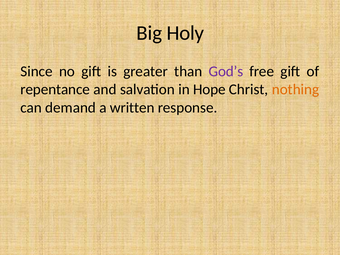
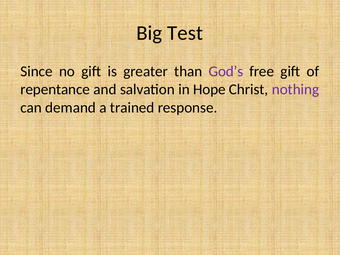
Holy: Holy -> Test (185, 33)
nothing colour: orange -> purple (296, 89)
written: written -> trained (132, 108)
